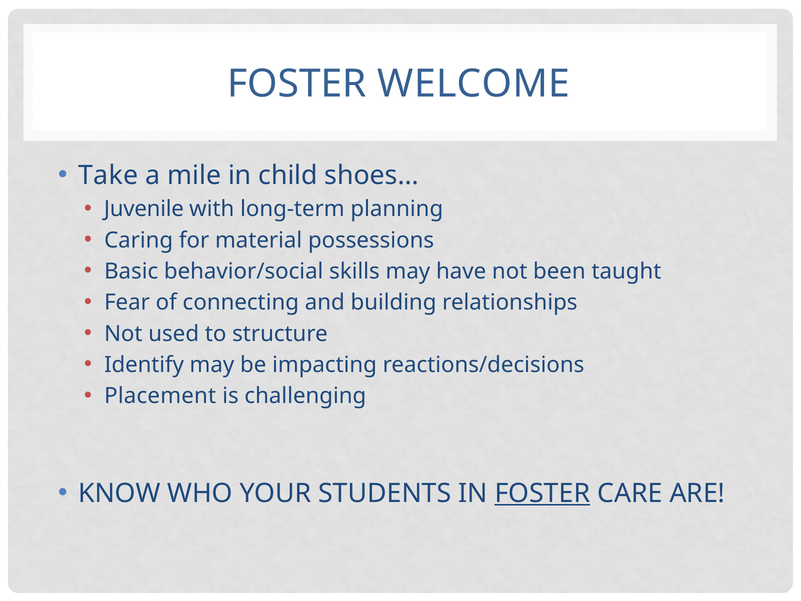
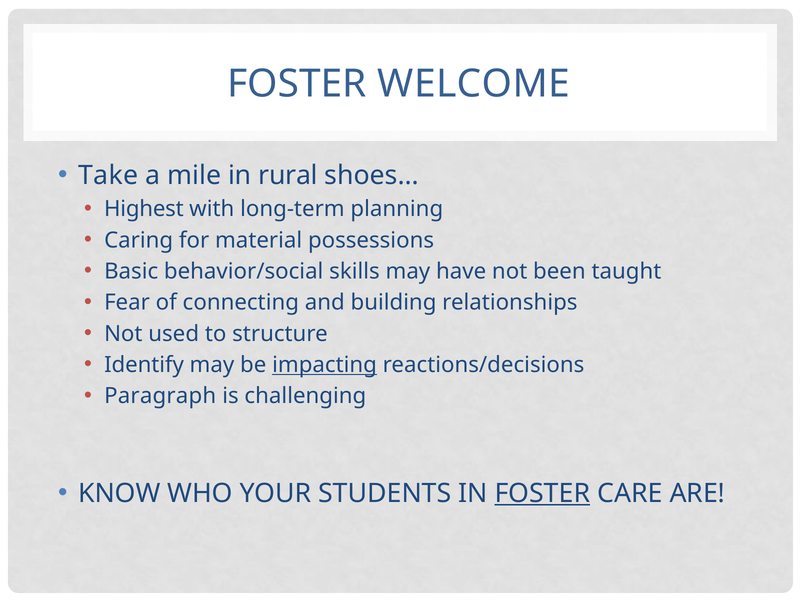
child: child -> rural (288, 175)
Juvenile: Juvenile -> Highest (144, 209)
impacting underline: none -> present (325, 365)
Placement: Placement -> Paragraph (160, 396)
